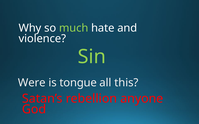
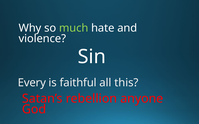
Sin colour: light green -> white (92, 57)
Were: Were -> Every (32, 83)
tongue: tongue -> faithful (78, 83)
